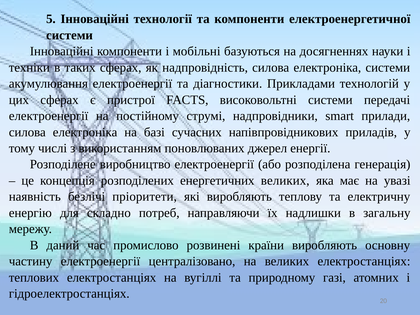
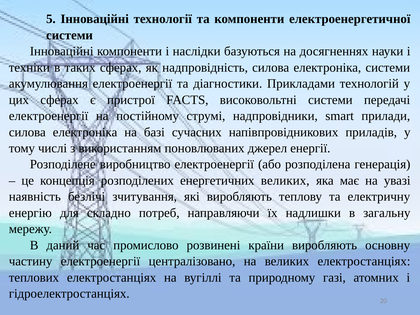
мобільні: мобільні -> наслідки (197, 51)
пріоритети: пріоритети -> зчитування (145, 197)
